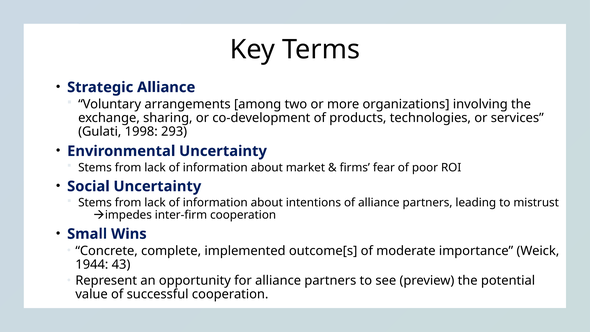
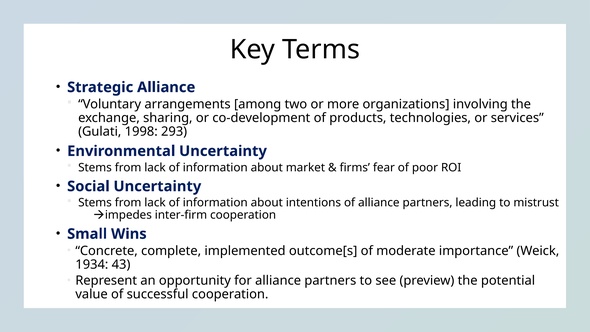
1944: 1944 -> 1934 (92, 265)
